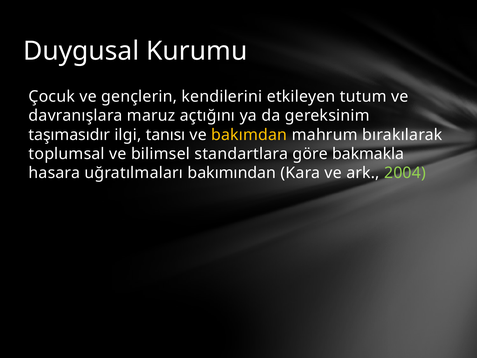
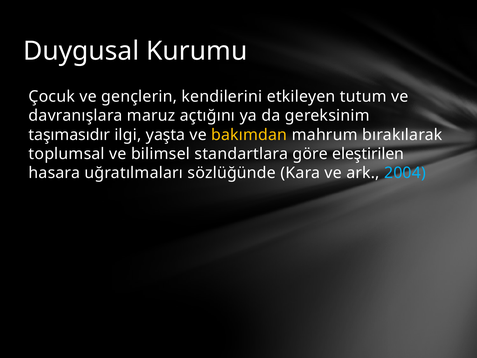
tanısı: tanısı -> yaşta (166, 135)
bakmakla: bakmakla -> eleştirilen (368, 154)
bakımından: bakımından -> sözlüğünde (232, 173)
2004 colour: light green -> light blue (405, 173)
